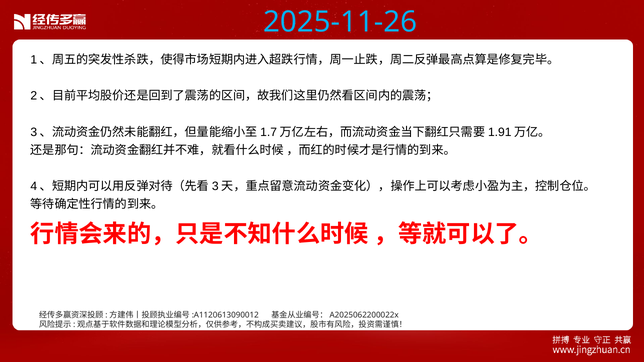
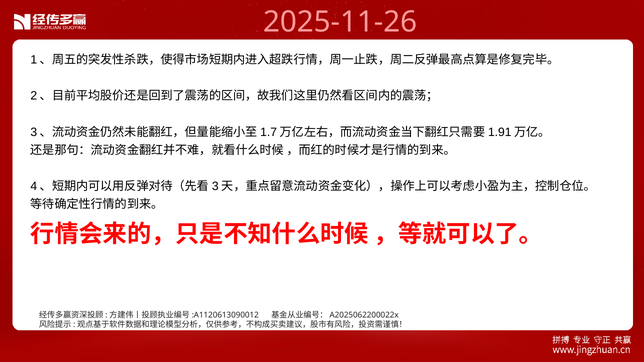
2025-11-26 colour: light blue -> pink (340, 22)
